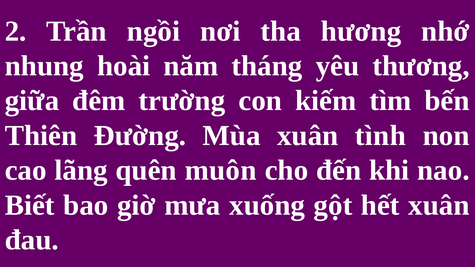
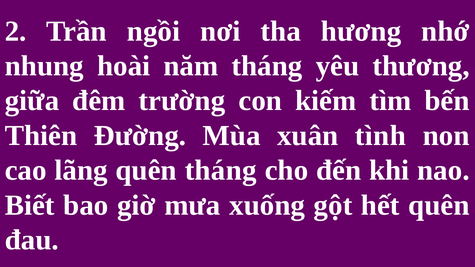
quên muôn: muôn -> tháng (221, 170)
hết xuân: xuân -> quên (439, 205)
